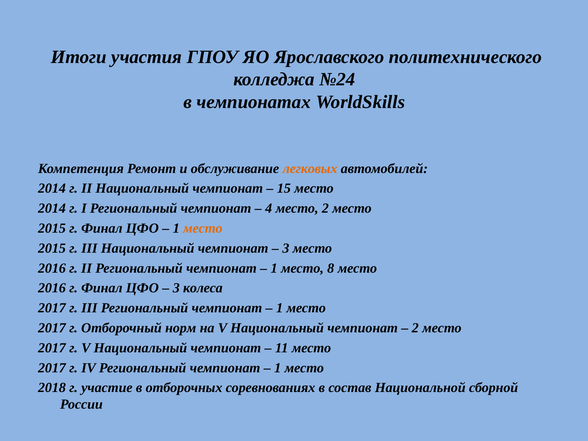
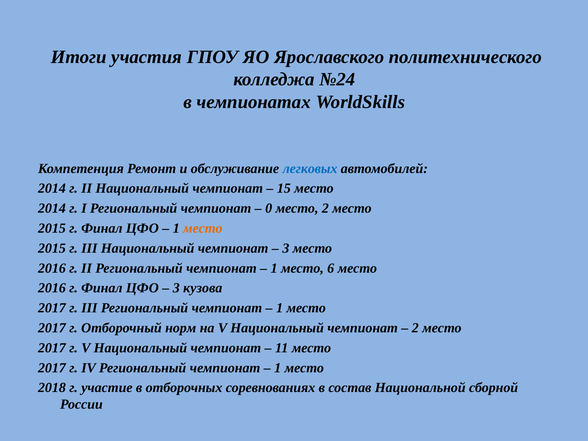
легковых colour: orange -> blue (310, 168)
4: 4 -> 0 (269, 208)
8: 8 -> 6 (331, 268)
колеса: колеса -> кузова (203, 288)
